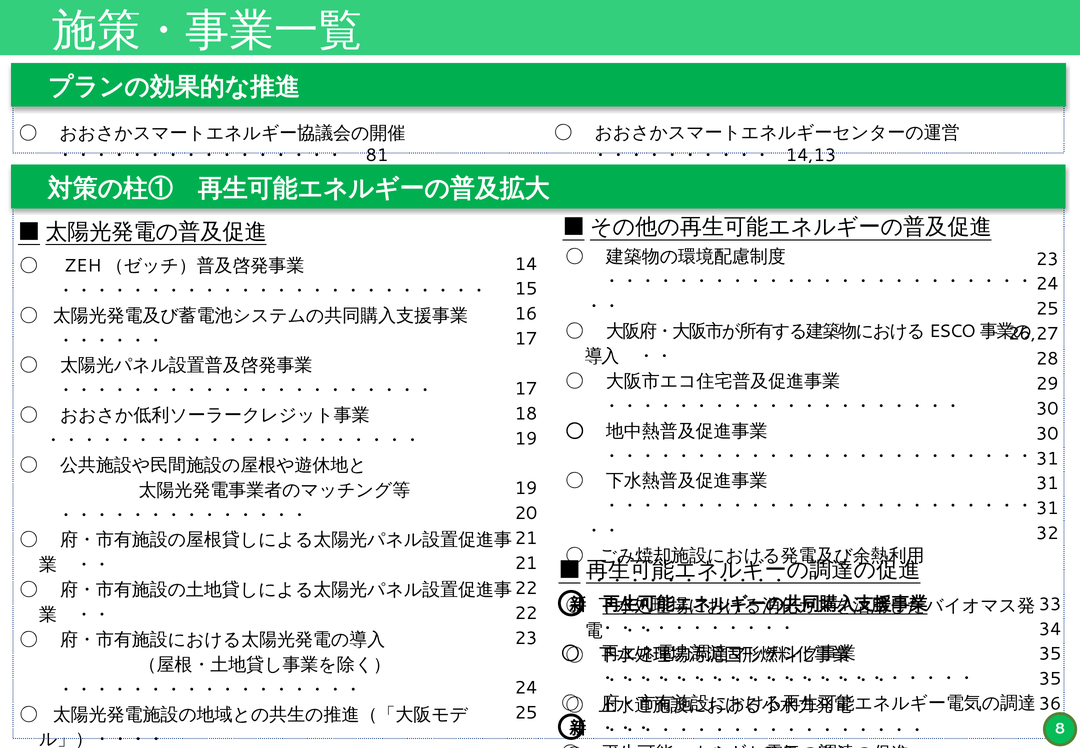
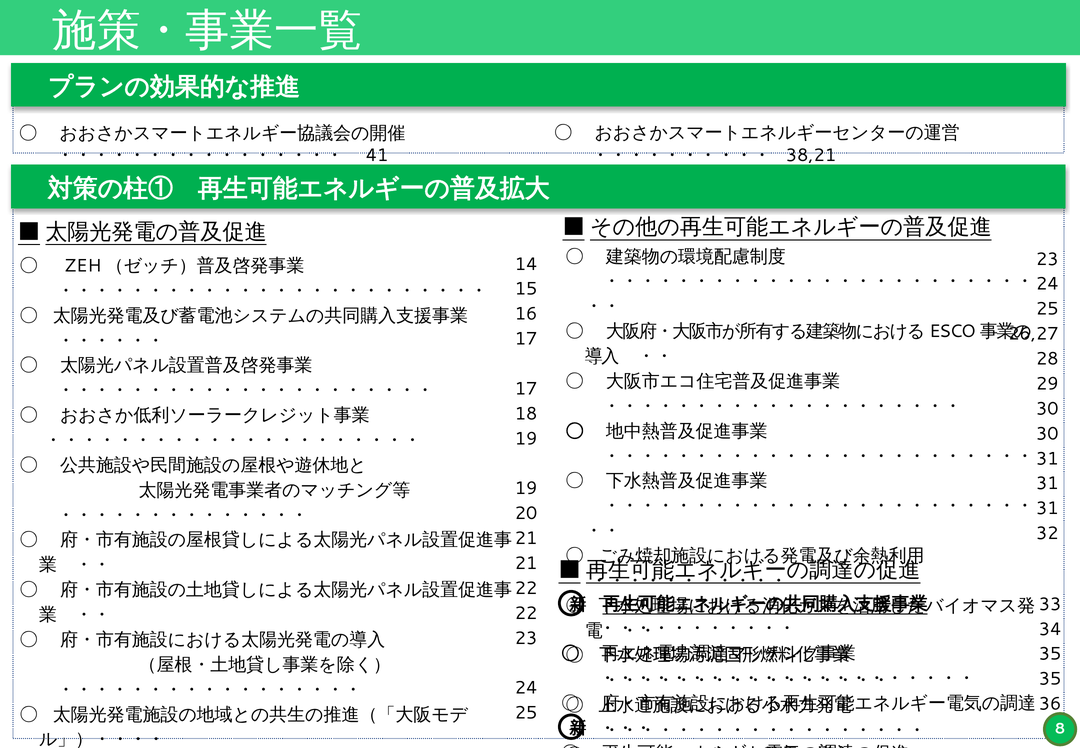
81: 81 -> 41 (377, 155)
14,13: 14,13 -> 38,21 (811, 155)
